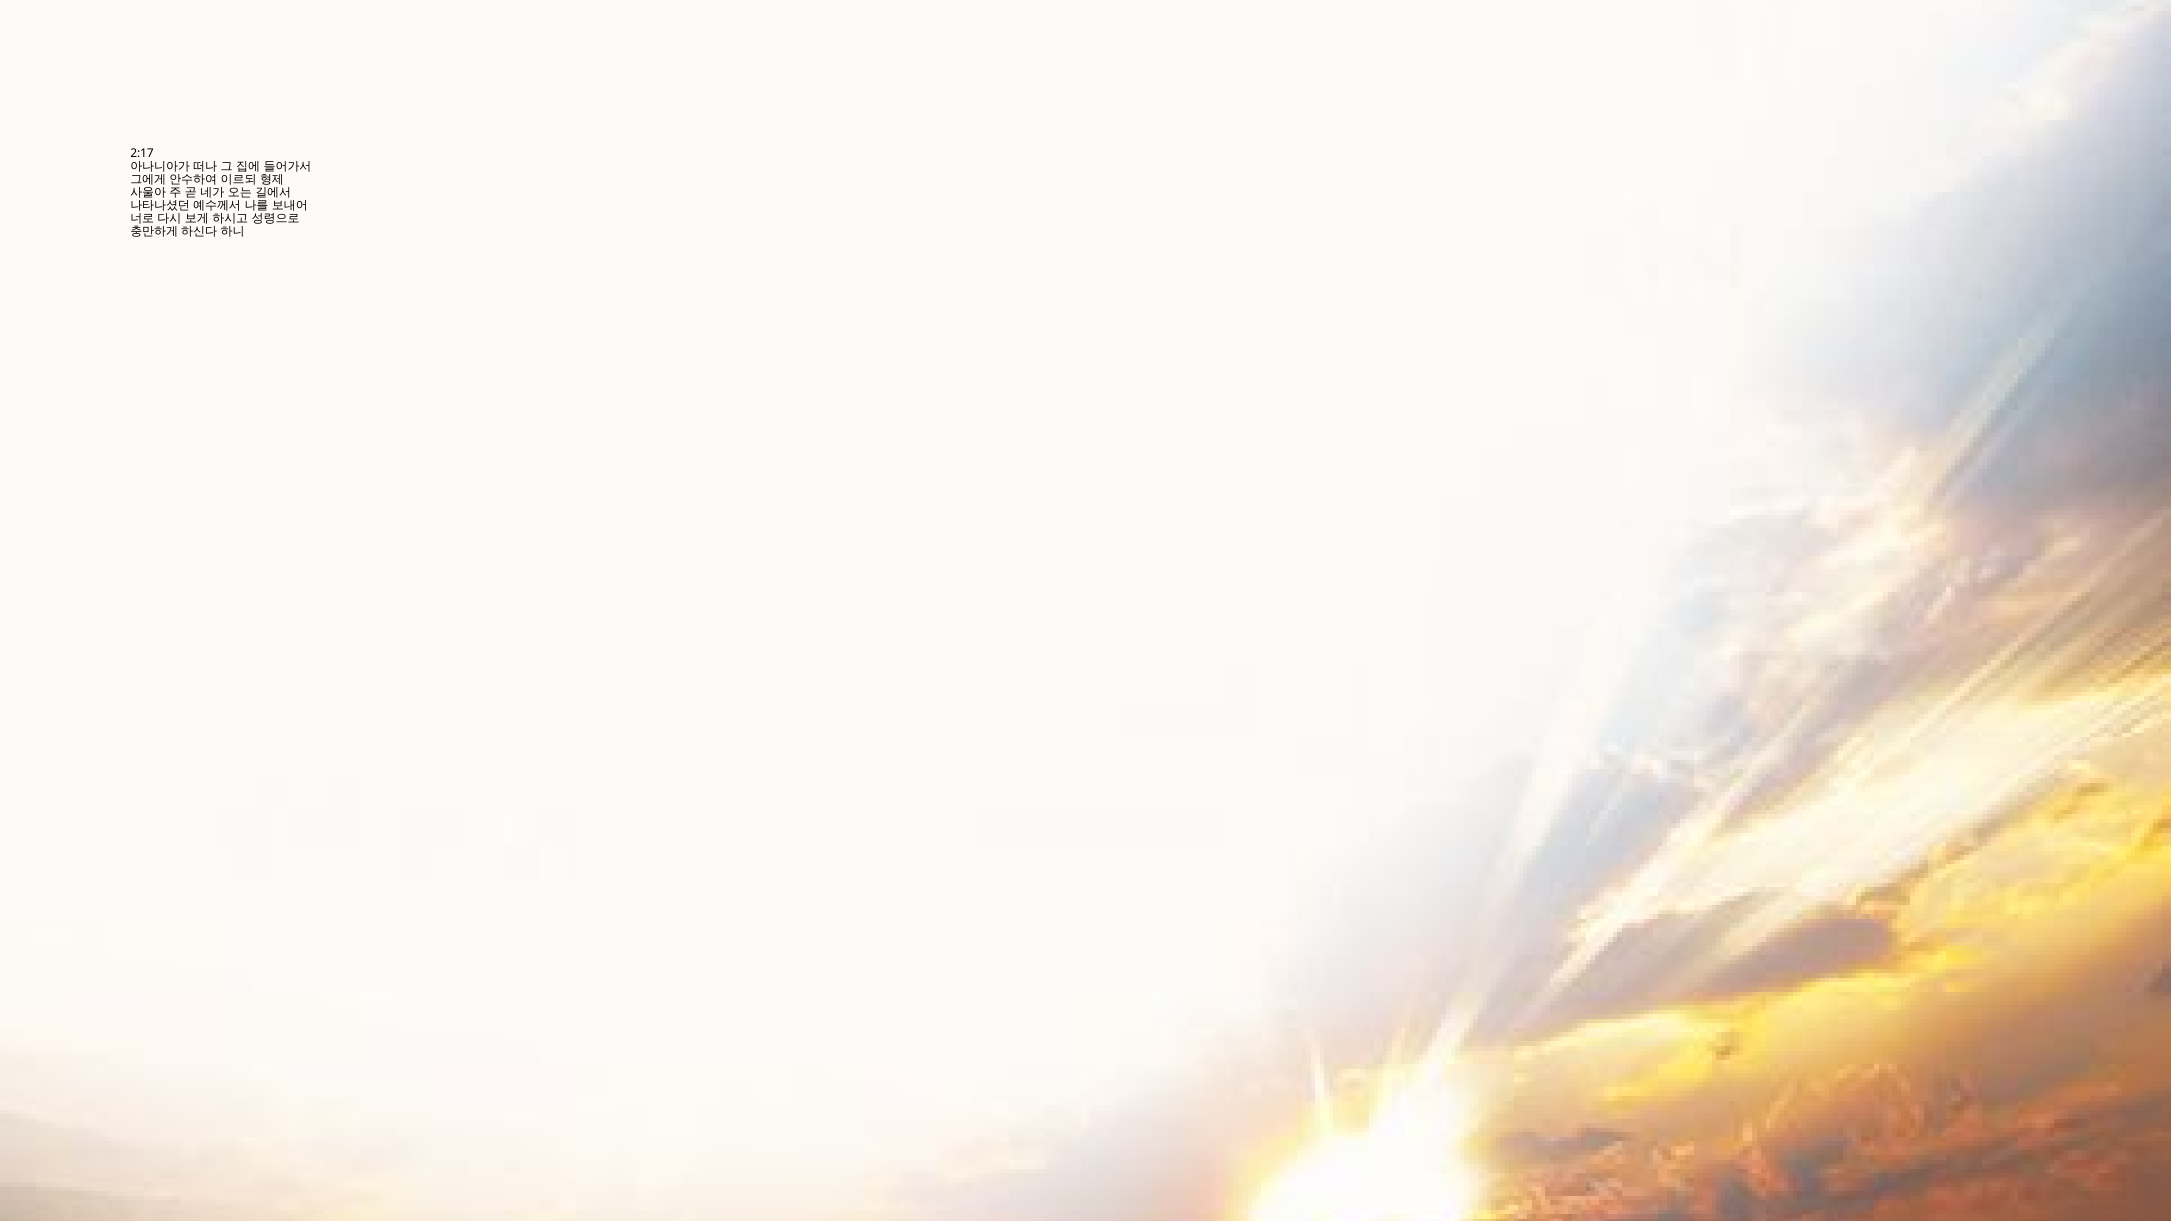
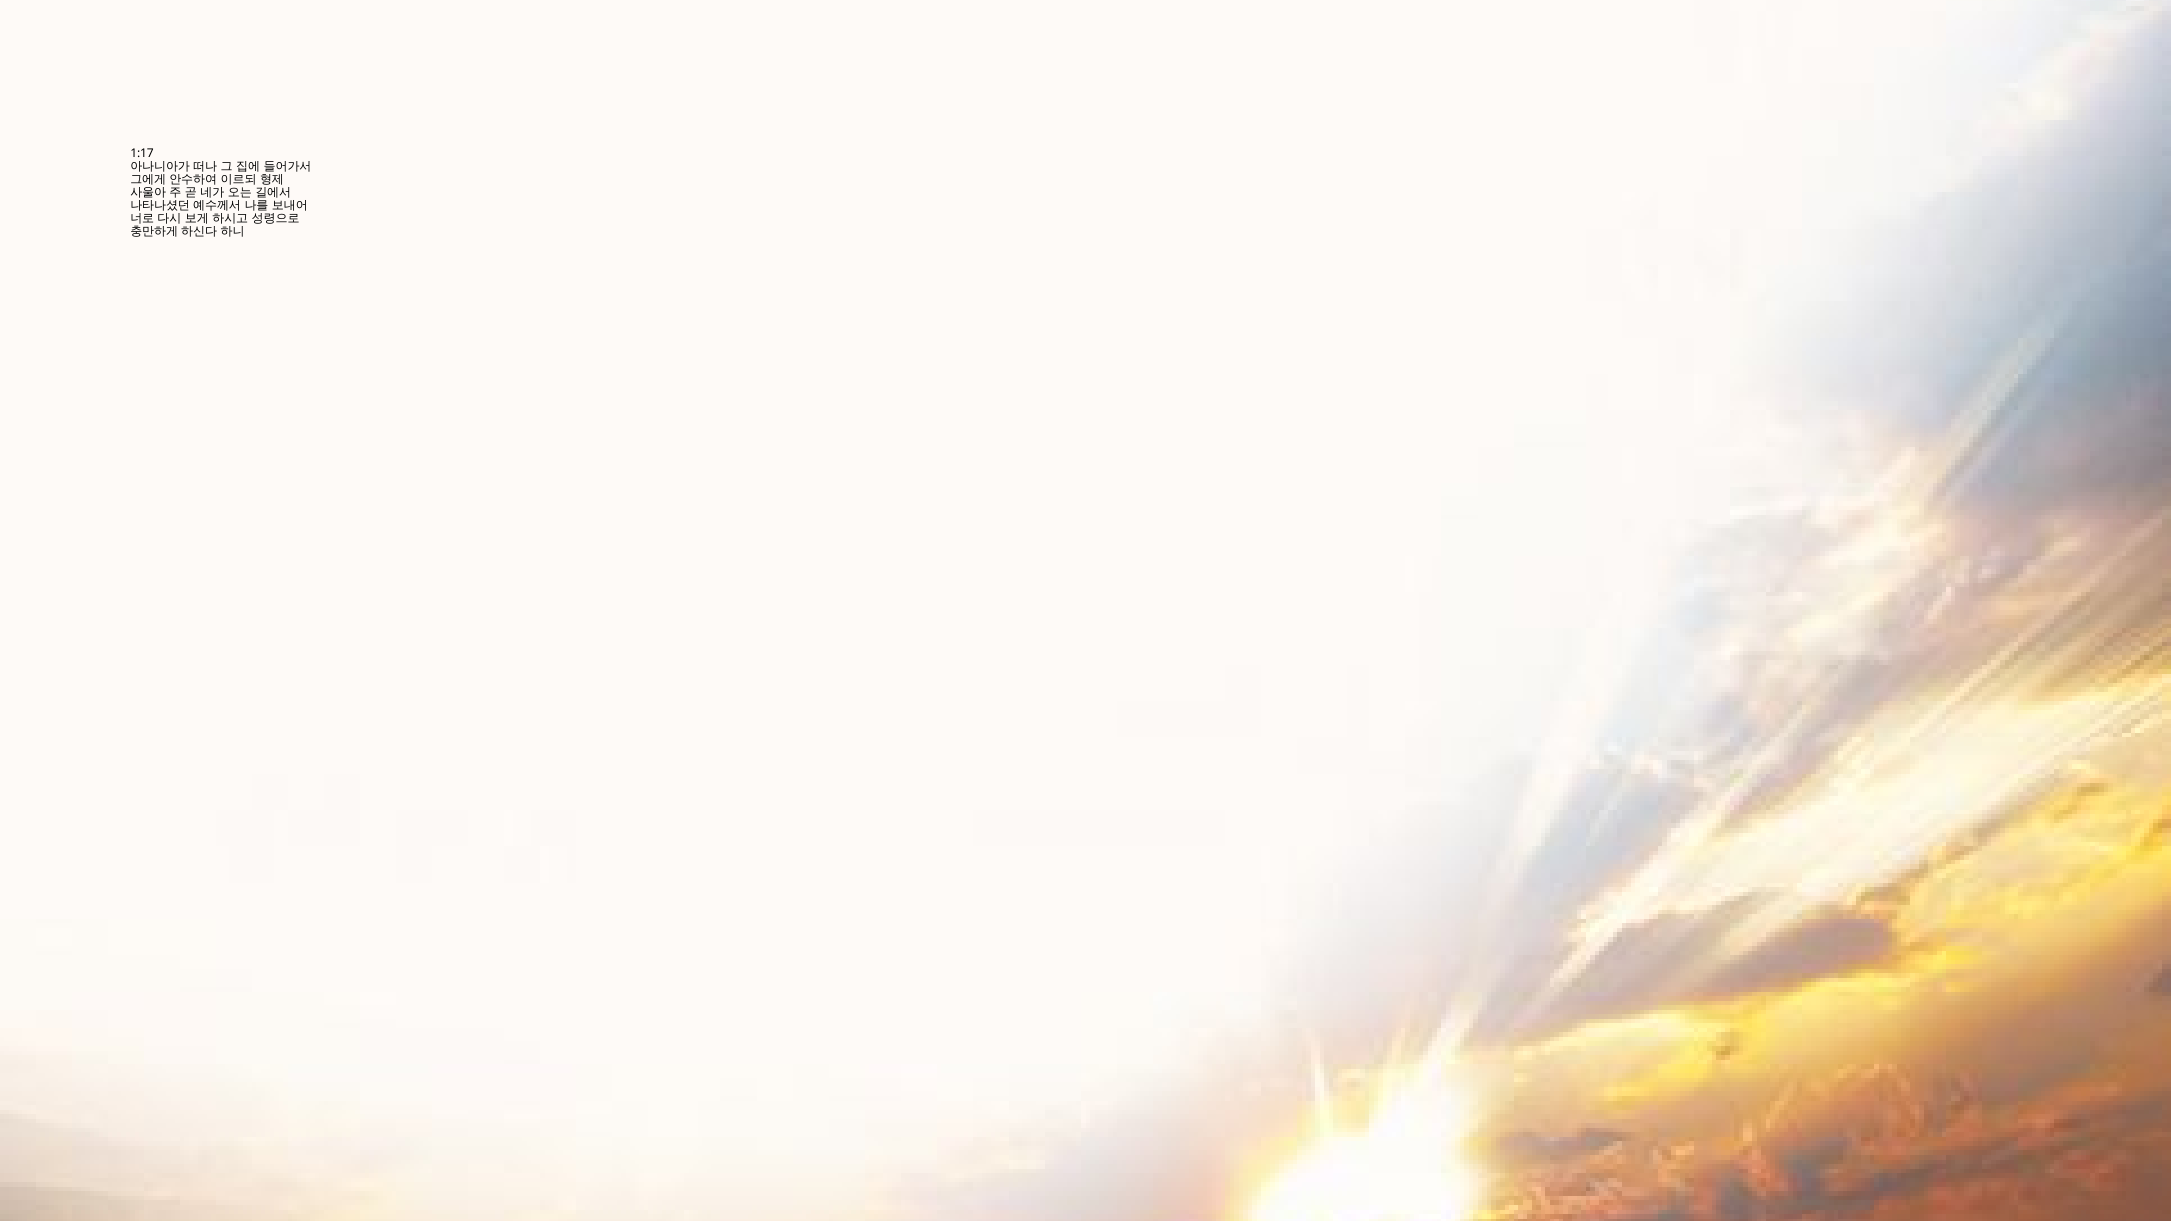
2:17: 2:17 -> 1:17 (142, 154)
